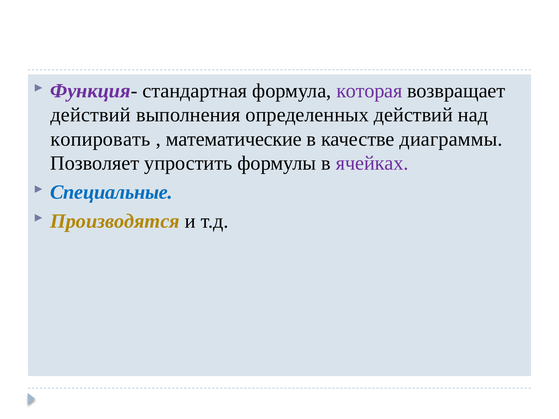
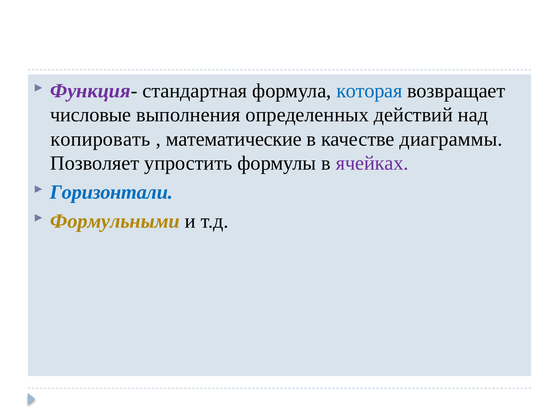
которая colour: purple -> blue (369, 91)
действий: действий -> числовые (91, 115)
Специальные: Специальные -> Горизонтали (111, 192)
Производятся: Производятся -> Формульными (115, 221)
